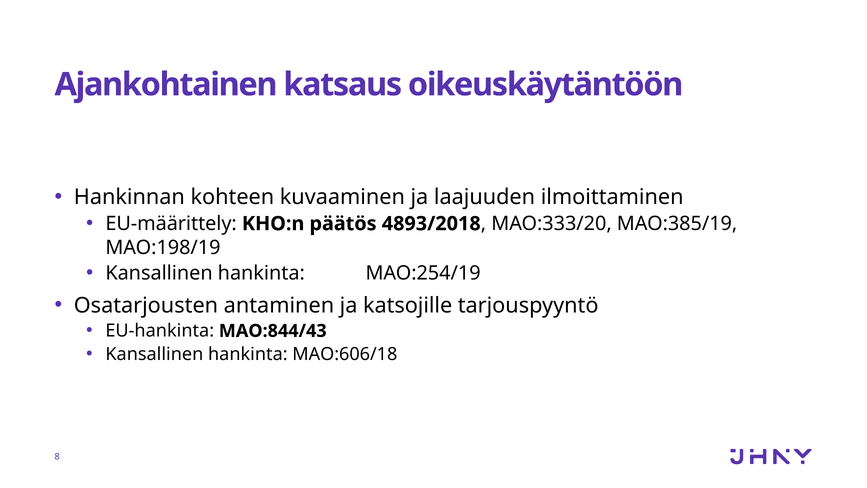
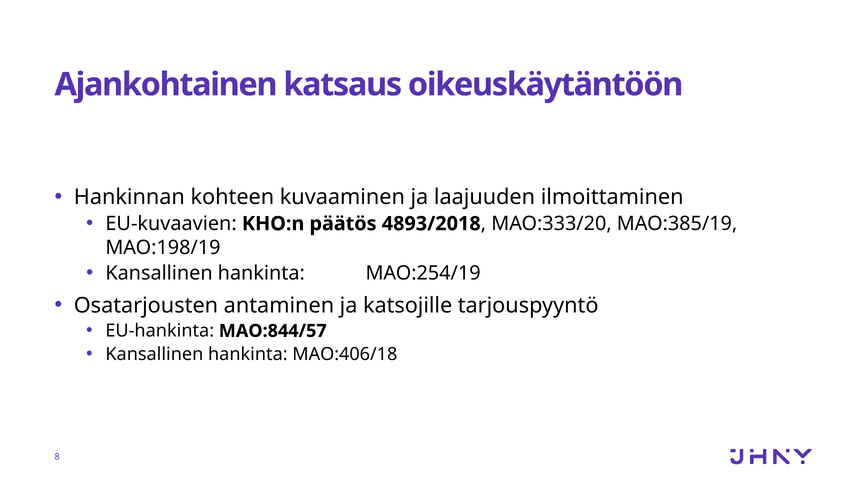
EU-määrittely: EU-määrittely -> EU-kuvaavien (171, 224)
MAO:844/43: MAO:844/43 -> MAO:844/57 (273, 331)
MAO:606/18: MAO:606/18 -> MAO:406/18 (345, 354)
